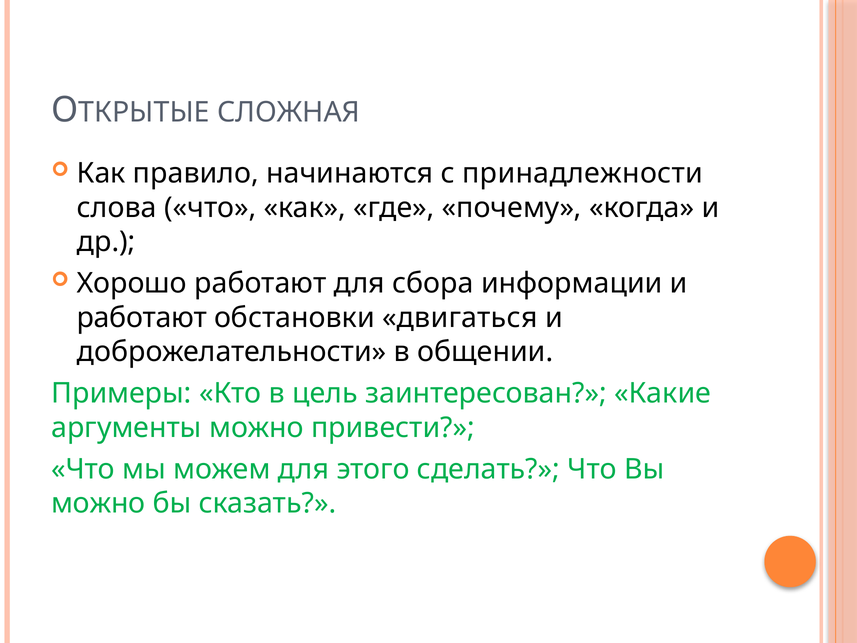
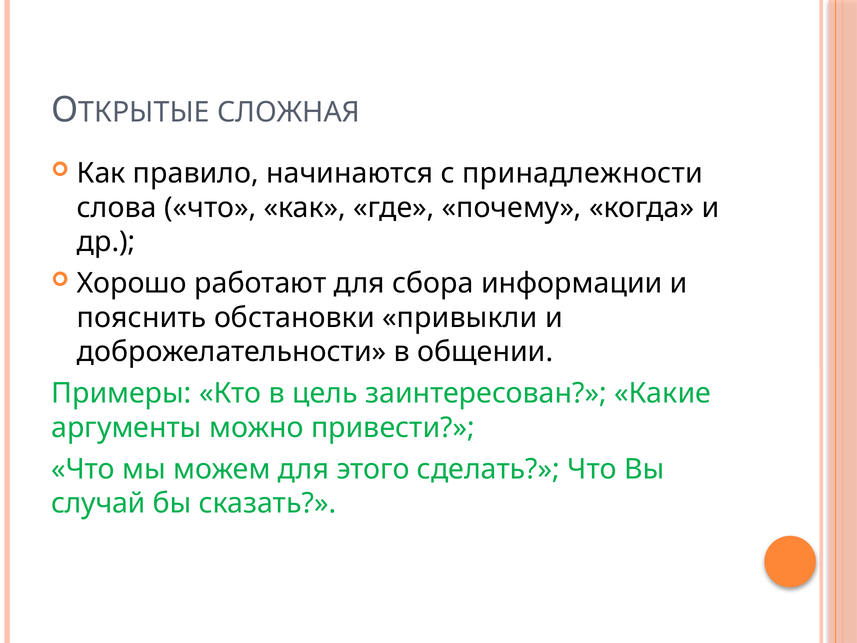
работают: работают -> пояснить (142, 318)
двигаться: двигаться -> привыкли (460, 318)
можно: можно -> случай (98, 503)
